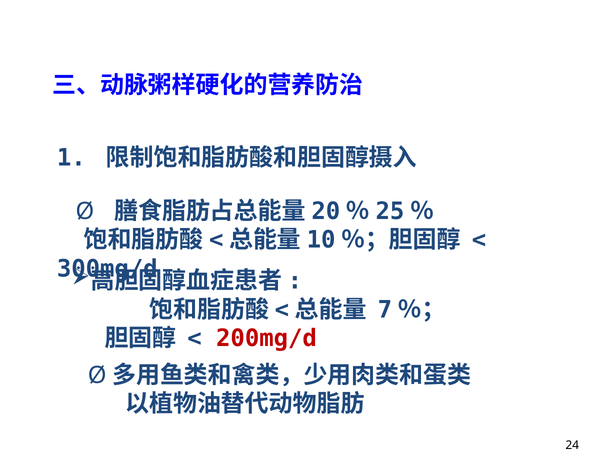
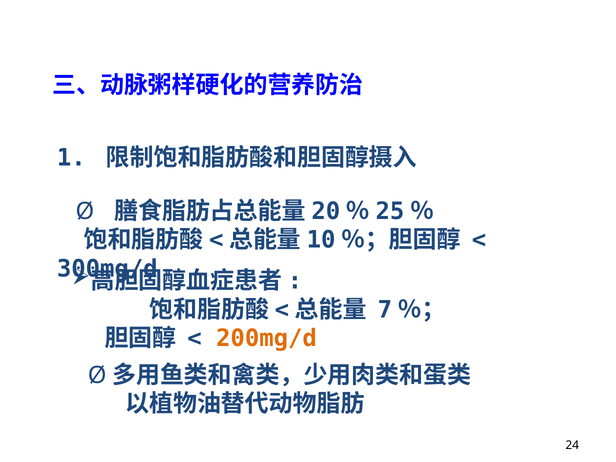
200mg/d colour: red -> orange (266, 338)
